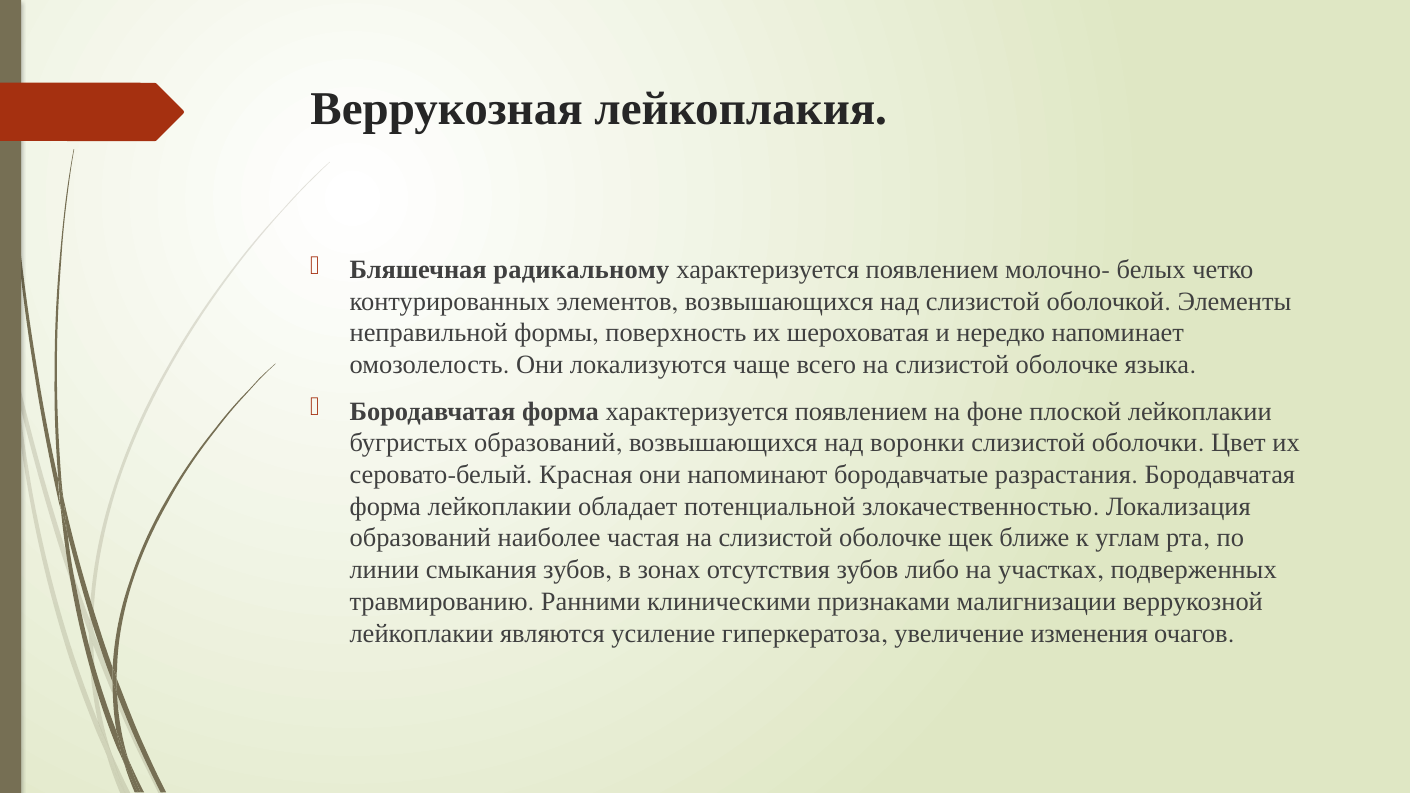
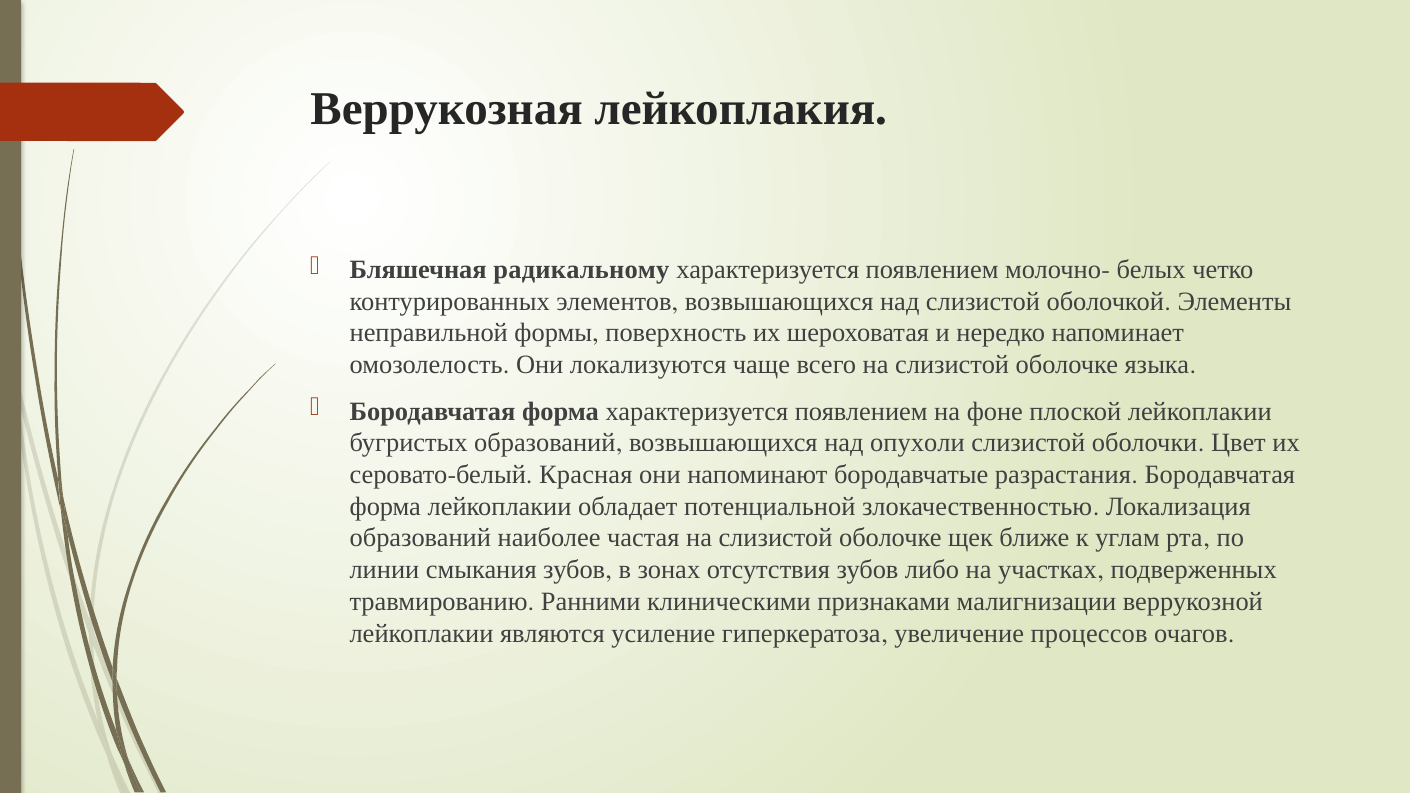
воронки: воронки -> опухоли (917, 443)
изменения: изменения -> процессов (1089, 633)
